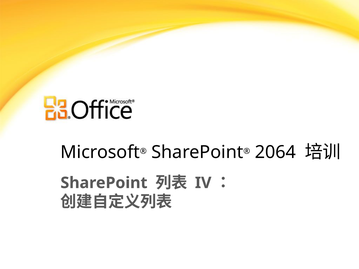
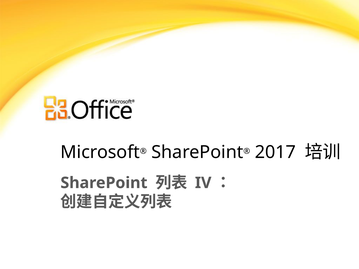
2064: 2064 -> 2017 (275, 152)
